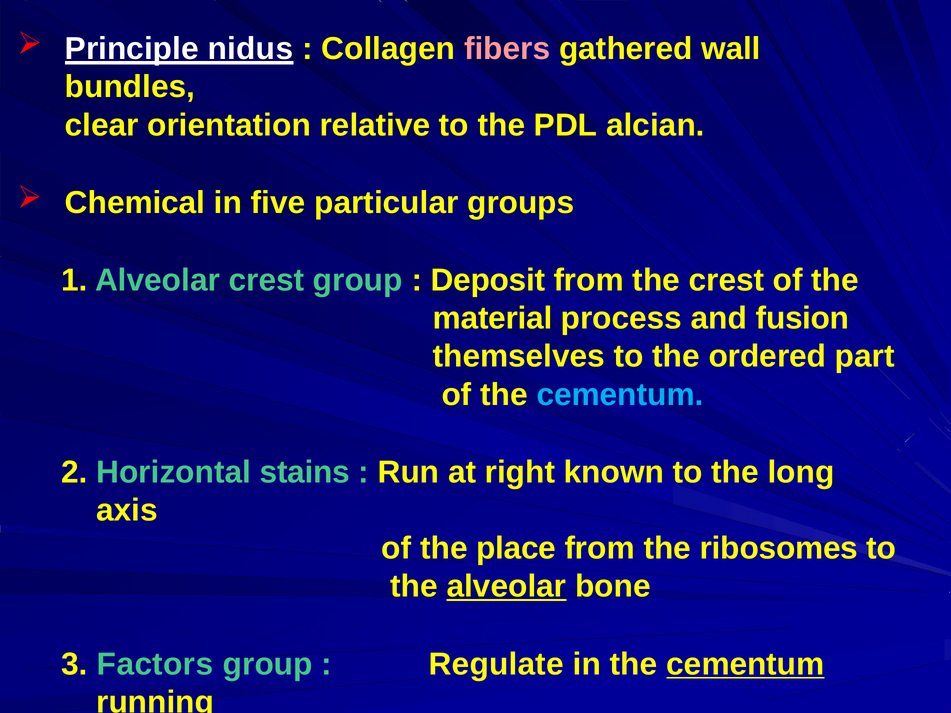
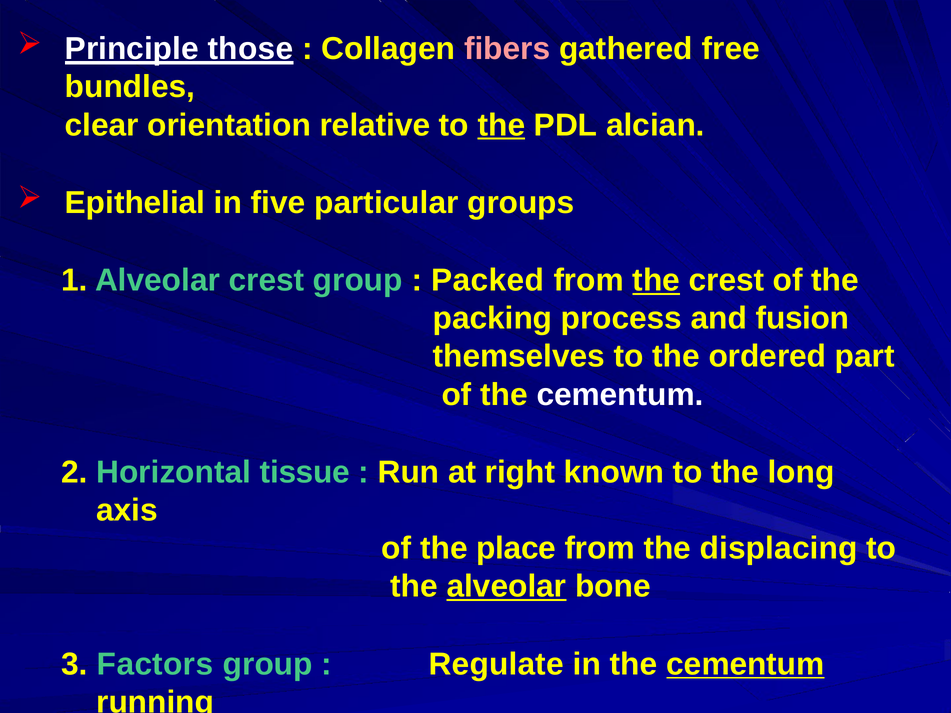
nidus: nidus -> those (250, 49)
wall: wall -> free (731, 49)
the underline: none -> present (501, 125)
Chemical: Chemical -> Epithelial (135, 203)
Deposit: Deposit -> Packed (488, 281)
the underline: none -> present (656, 281)
material: material -> packing (493, 319)
cementum colour: light blue -> white (620, 395)
stains: stains -> tissue (305, 472)
ribosomes: ribosomes -> displacing (779, 549)
